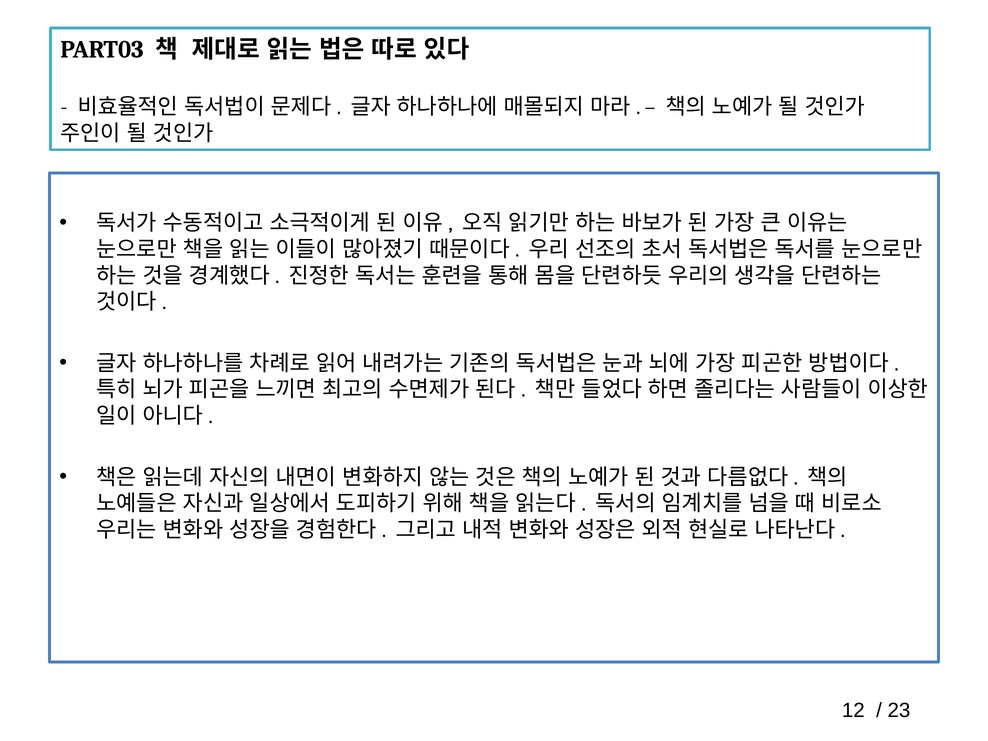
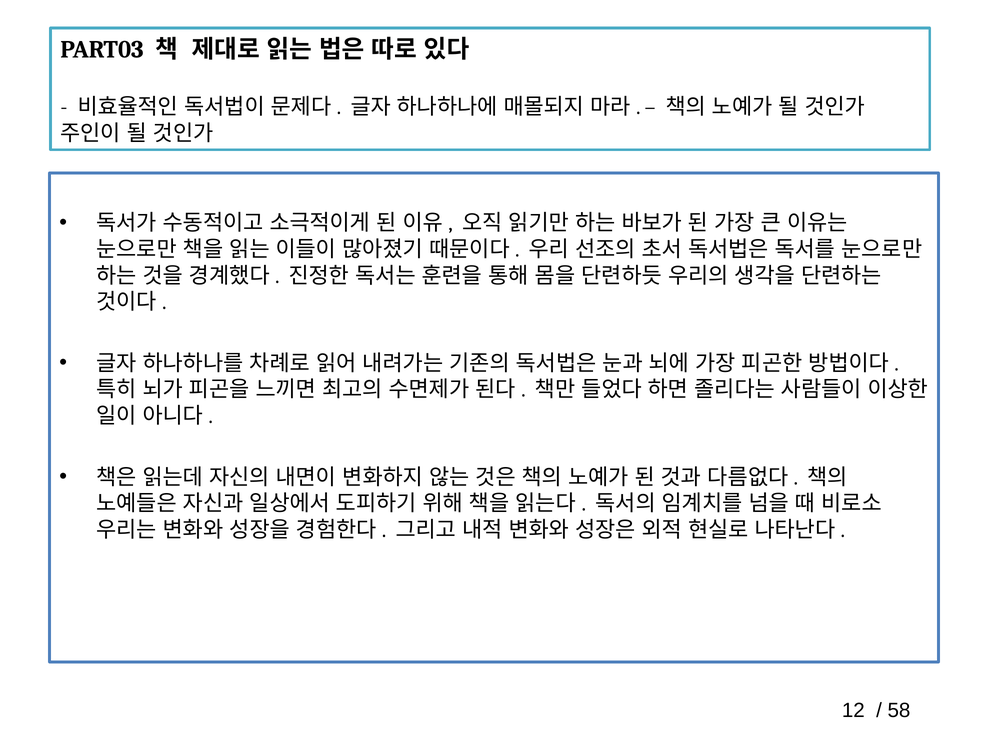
23: 23 -> 58 (899, 711)
